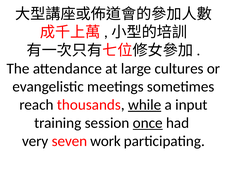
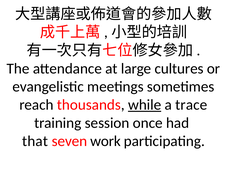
input: input -> trace (191, 105)
once underline: present -> none (148, 123)
very: very -> that (35, 141)
